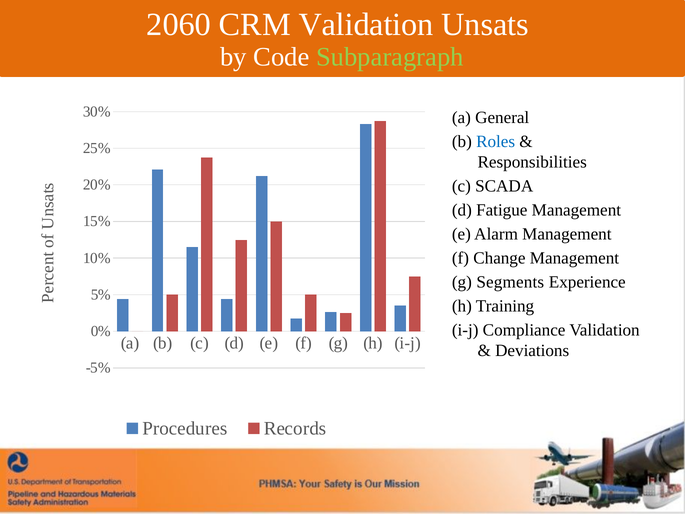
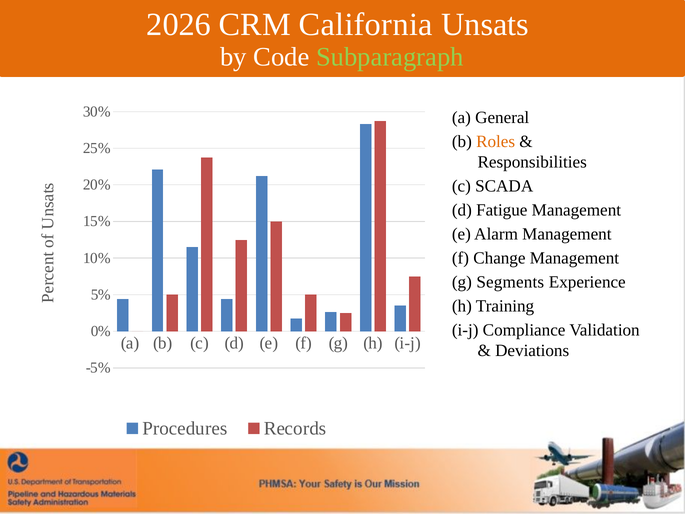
2060: 2060 -> 2026 (179, 24)
CRM Validation: Validation -> California (366, 24)
Roles colour: blue -> orange (496, 142)
